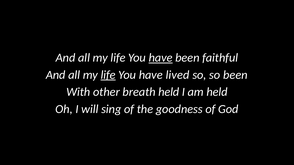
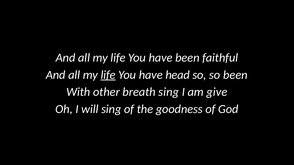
have underline: present -> none (161, 58)
lived: lived -> head (178, 75)
breath held: held -> sing (169, 92)
am held: held -> give (217, 92)
